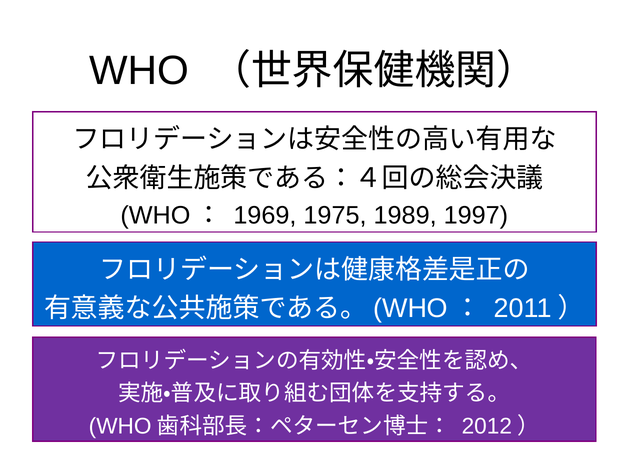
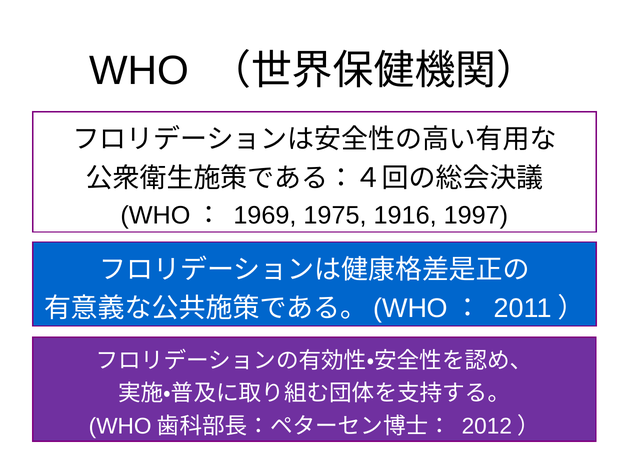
1989: 1989 -> 1916 (405, 215)
